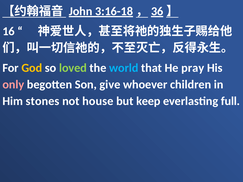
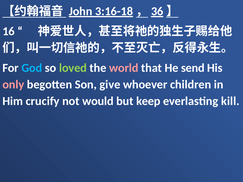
God colour: yellow -> light blue (32, 68)
world colour: light blue -> pink (124, 68)
pray: pray -> send (193, 68)
stones: stones -> crucify (43, 101)
house: house -> would (98, 101)
full: full -> kill (230, 101)
